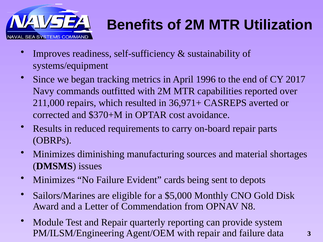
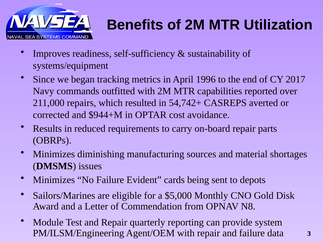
36,971+: 36,971+ -> 54,742+ (185, 103)
$370+M: $370+M -> $944+M (106, 115)
